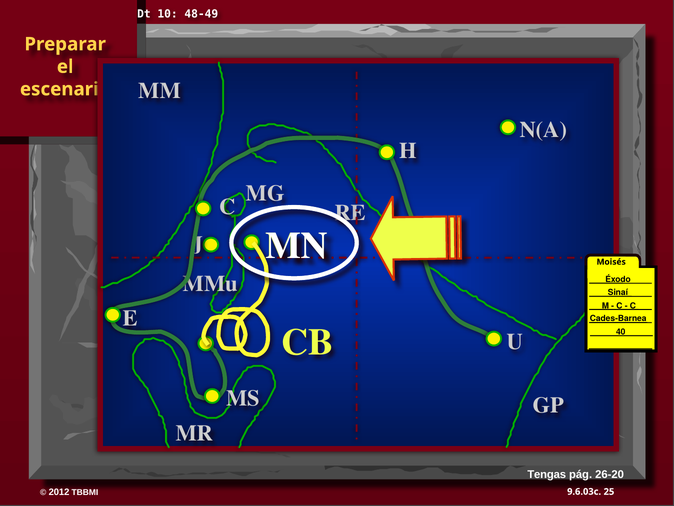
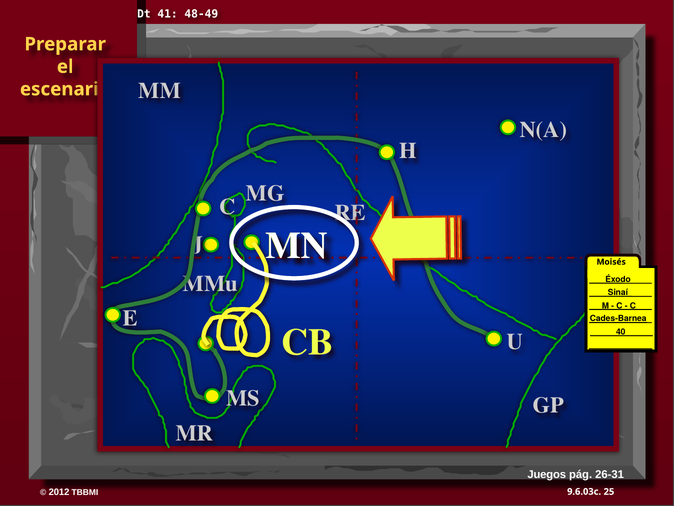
10: 10 -> 41 (168, 14)
Tengas: Tengas -> Juegos (547, 474)
26-20: 26-20 -> 26-31 (610, 474)
